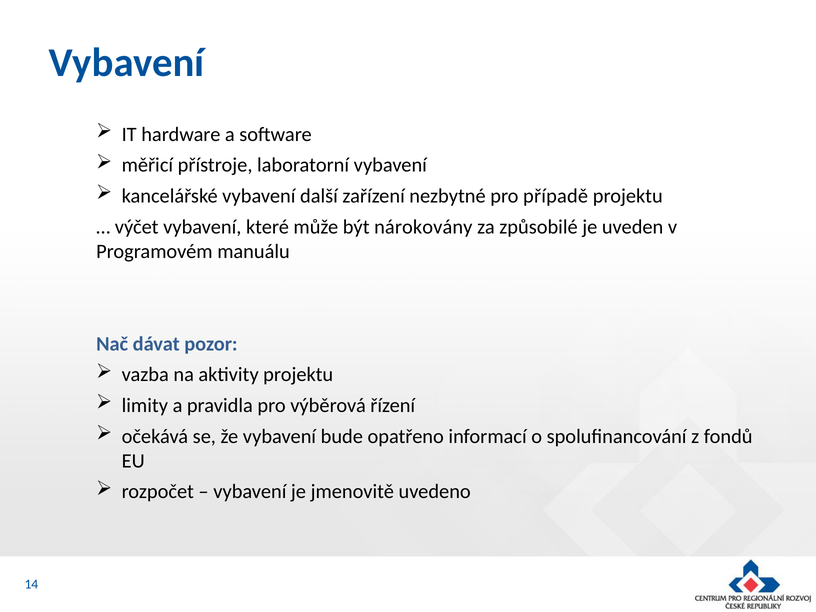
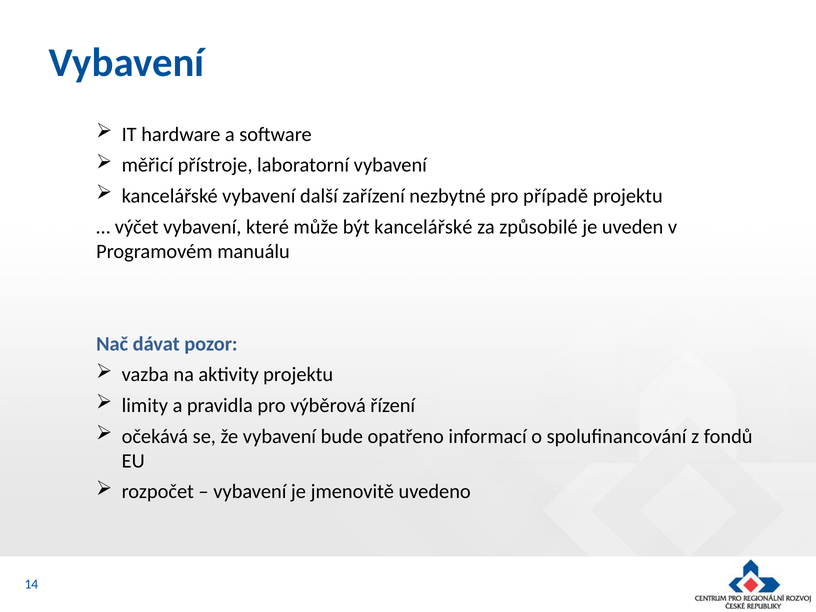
být nárokovány: nárokovány -> kancelářské (423, 227)
